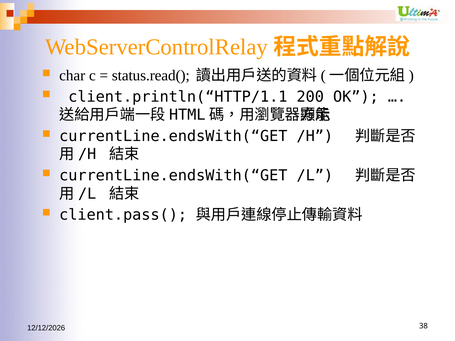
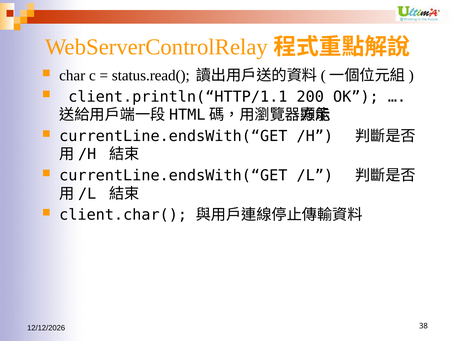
client.pass(: client.pass( -> client.char( (123, 215)
